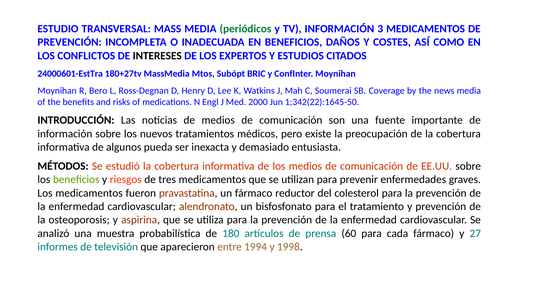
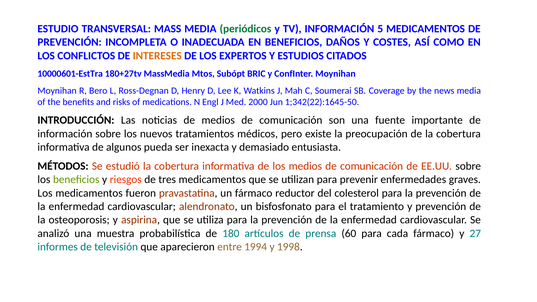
3: 3 -> 5 (380, 29)
INTERESES colour: black -> orange (157, 56)
24000601-EstTra: 24000601-EstTra -> 10000601-EstTra (70, 74)
